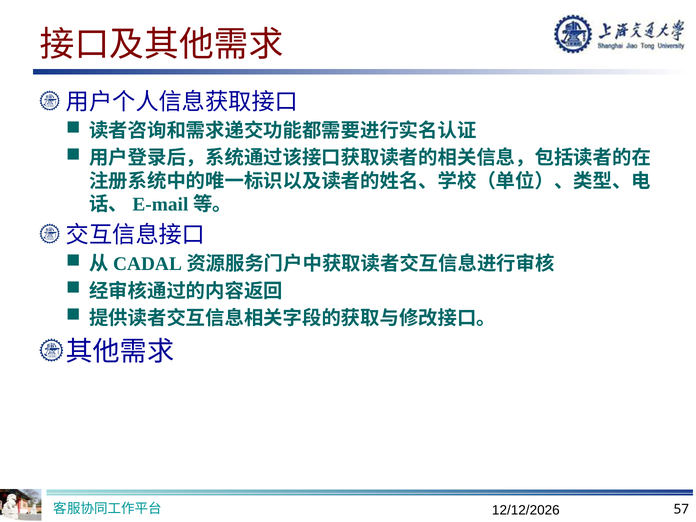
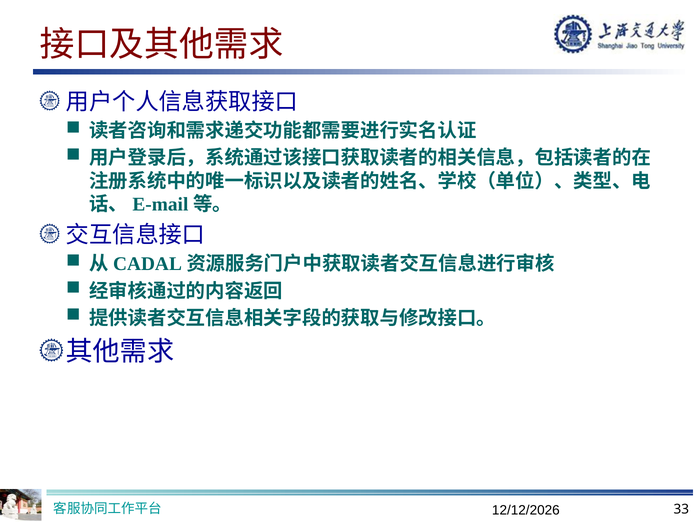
57: 57 -> 33 (681, 509)
